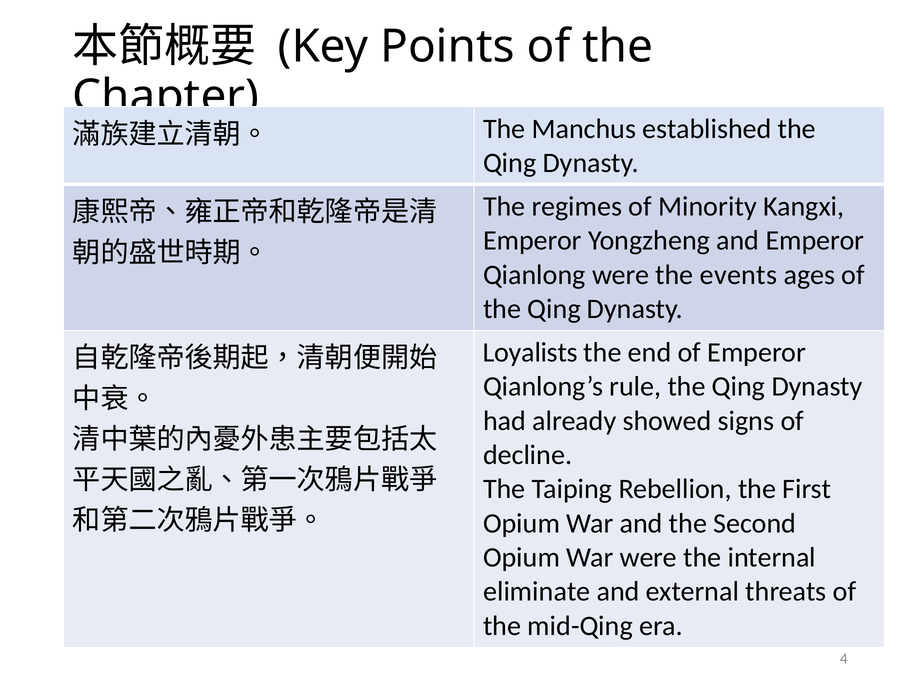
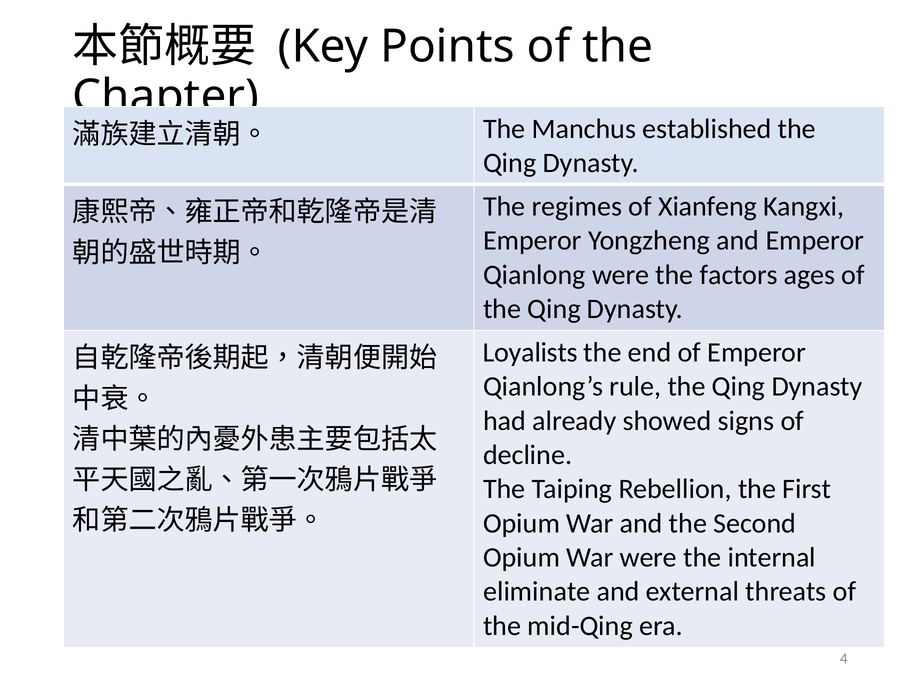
Minority: Minority -> Xianfeng (707, 206)
events: events -> factors (739, 275)
